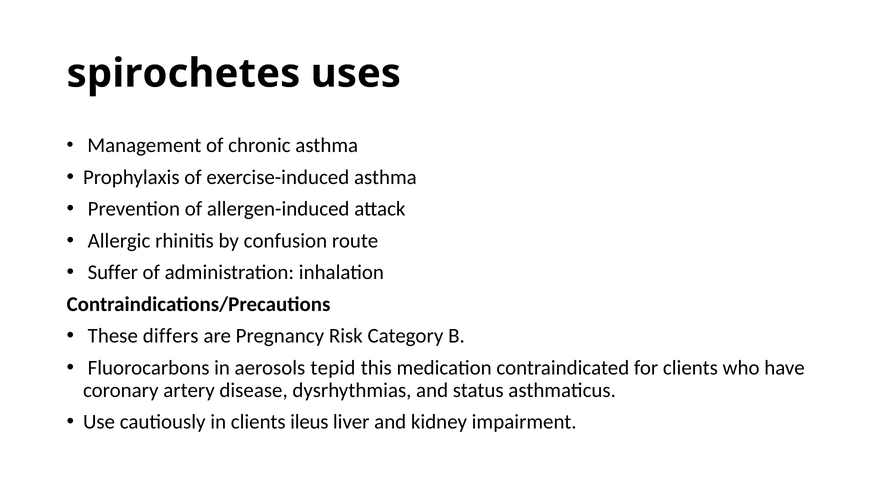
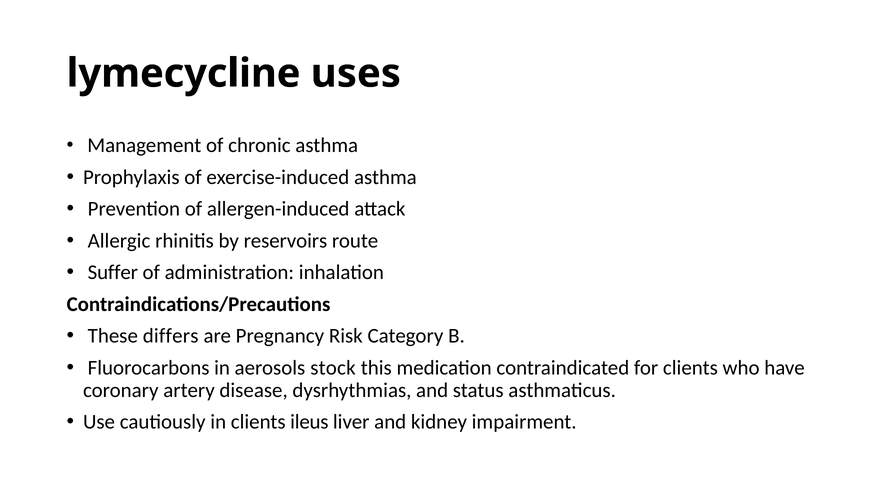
spirochetes: spirochetes -> lymecycline (184, 73)
confusion: confusion -> reservoirs (285, 240)
tepid: tepid -> stock (333, 367)
